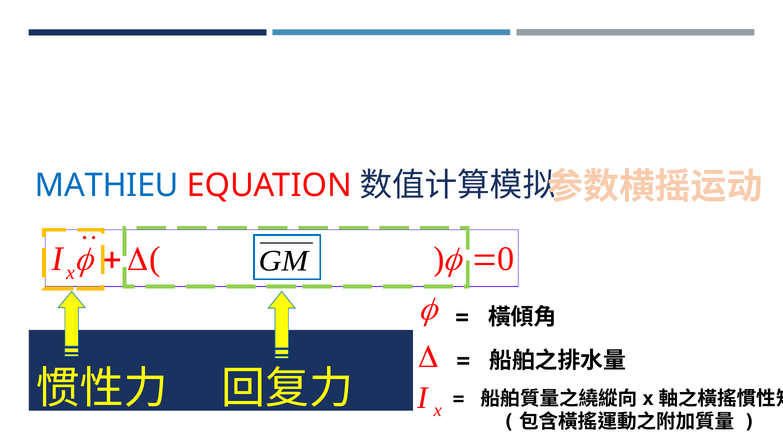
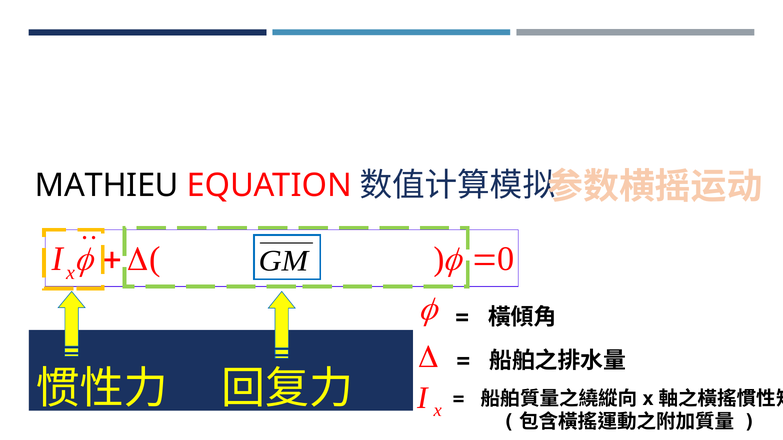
MATHIEU colour: blue -> black (107, 186)
